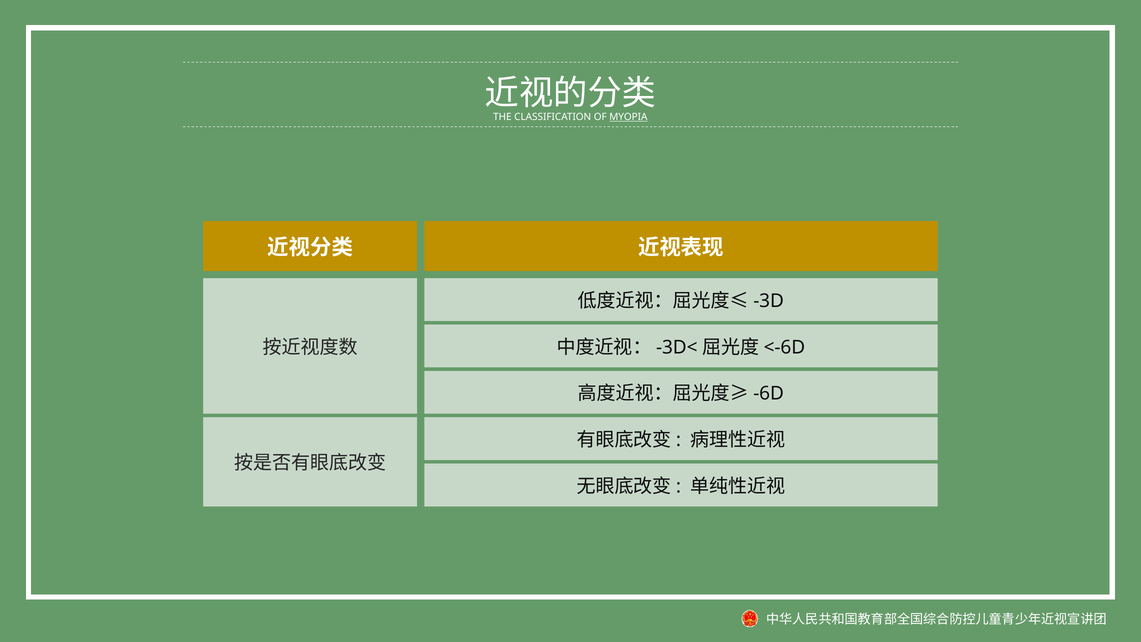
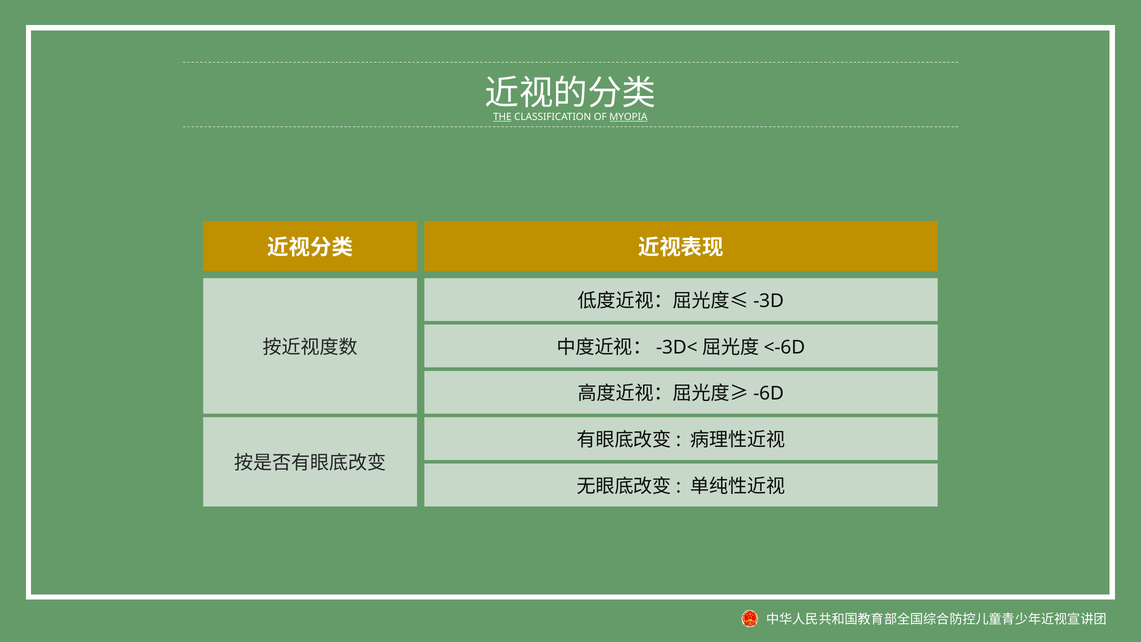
THE underline: none -> present (502, 117)
